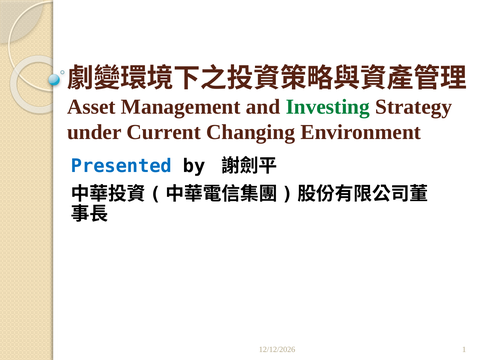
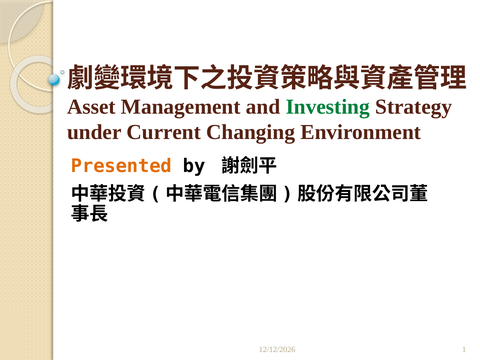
Presented colour: blue -> orange (121, 166)
